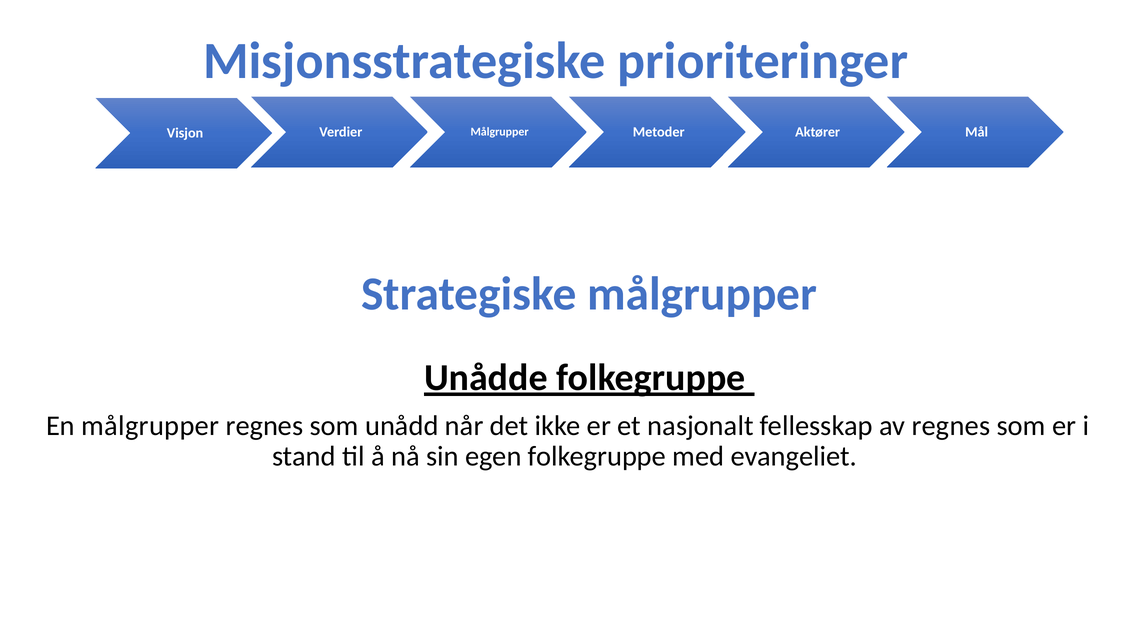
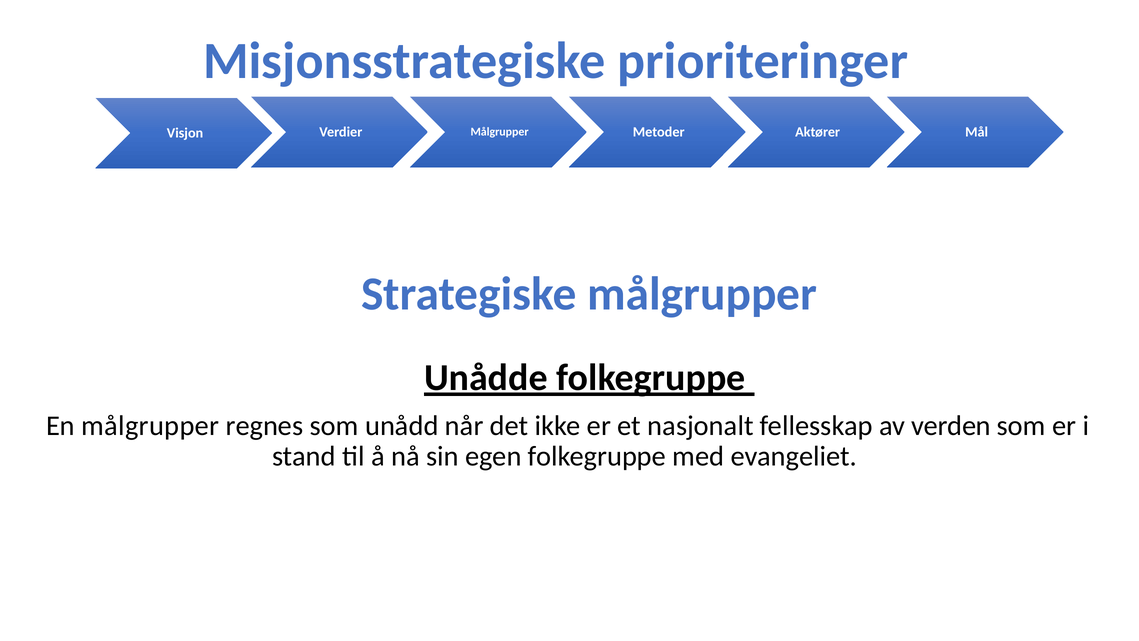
av regnes: regnes -> verden (951, 425)
